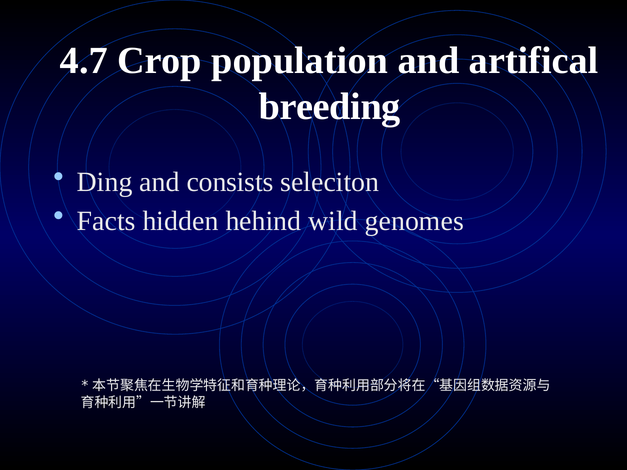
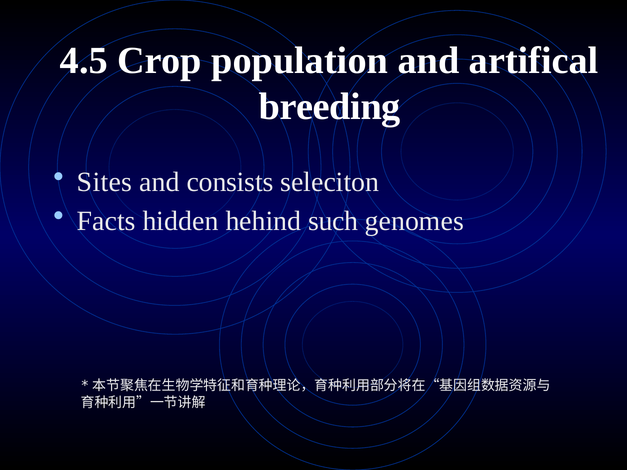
4.7: 4.7 -> 4.5 (84, 61)
Ding: Ding -> Sites (105, 182)
wild: wild -> such (333, 221)
